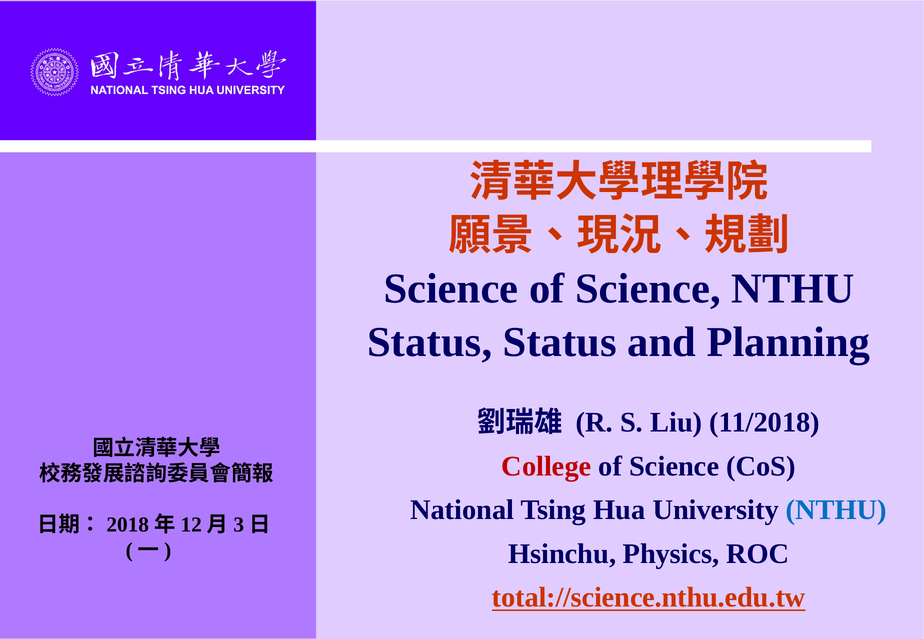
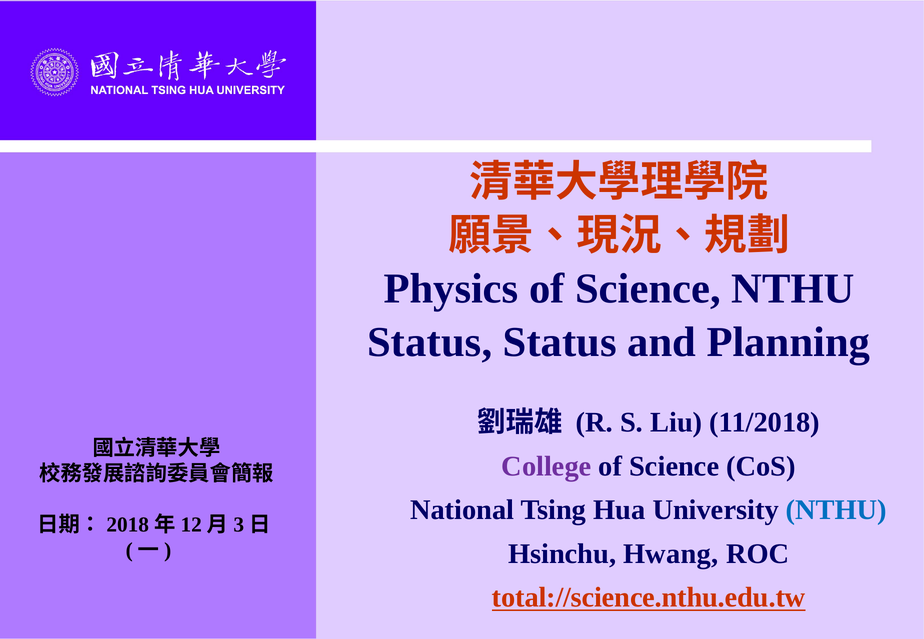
Science: Science -> Physics (451, 289)
College colour: red -> purple (546, 467)
Physics: Physics -> Hwang (671, 554)
